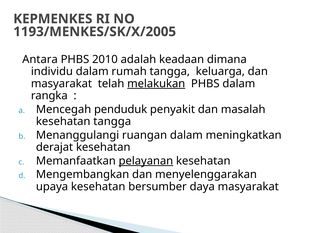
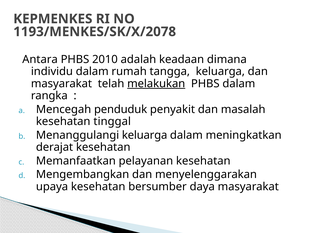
1193/MENKES/SK/X/2005: 1193/MENKES/SK/X/2005 -> 1193/MENKES/SK/X/2078 (95, 32)
kesehatan tangga: tangga -> tinggal (112, 121)
Menanggulangi ruangan: ruangan -> keluarga (145, 135)
pelayanan underline: present -> none (146, 161)
